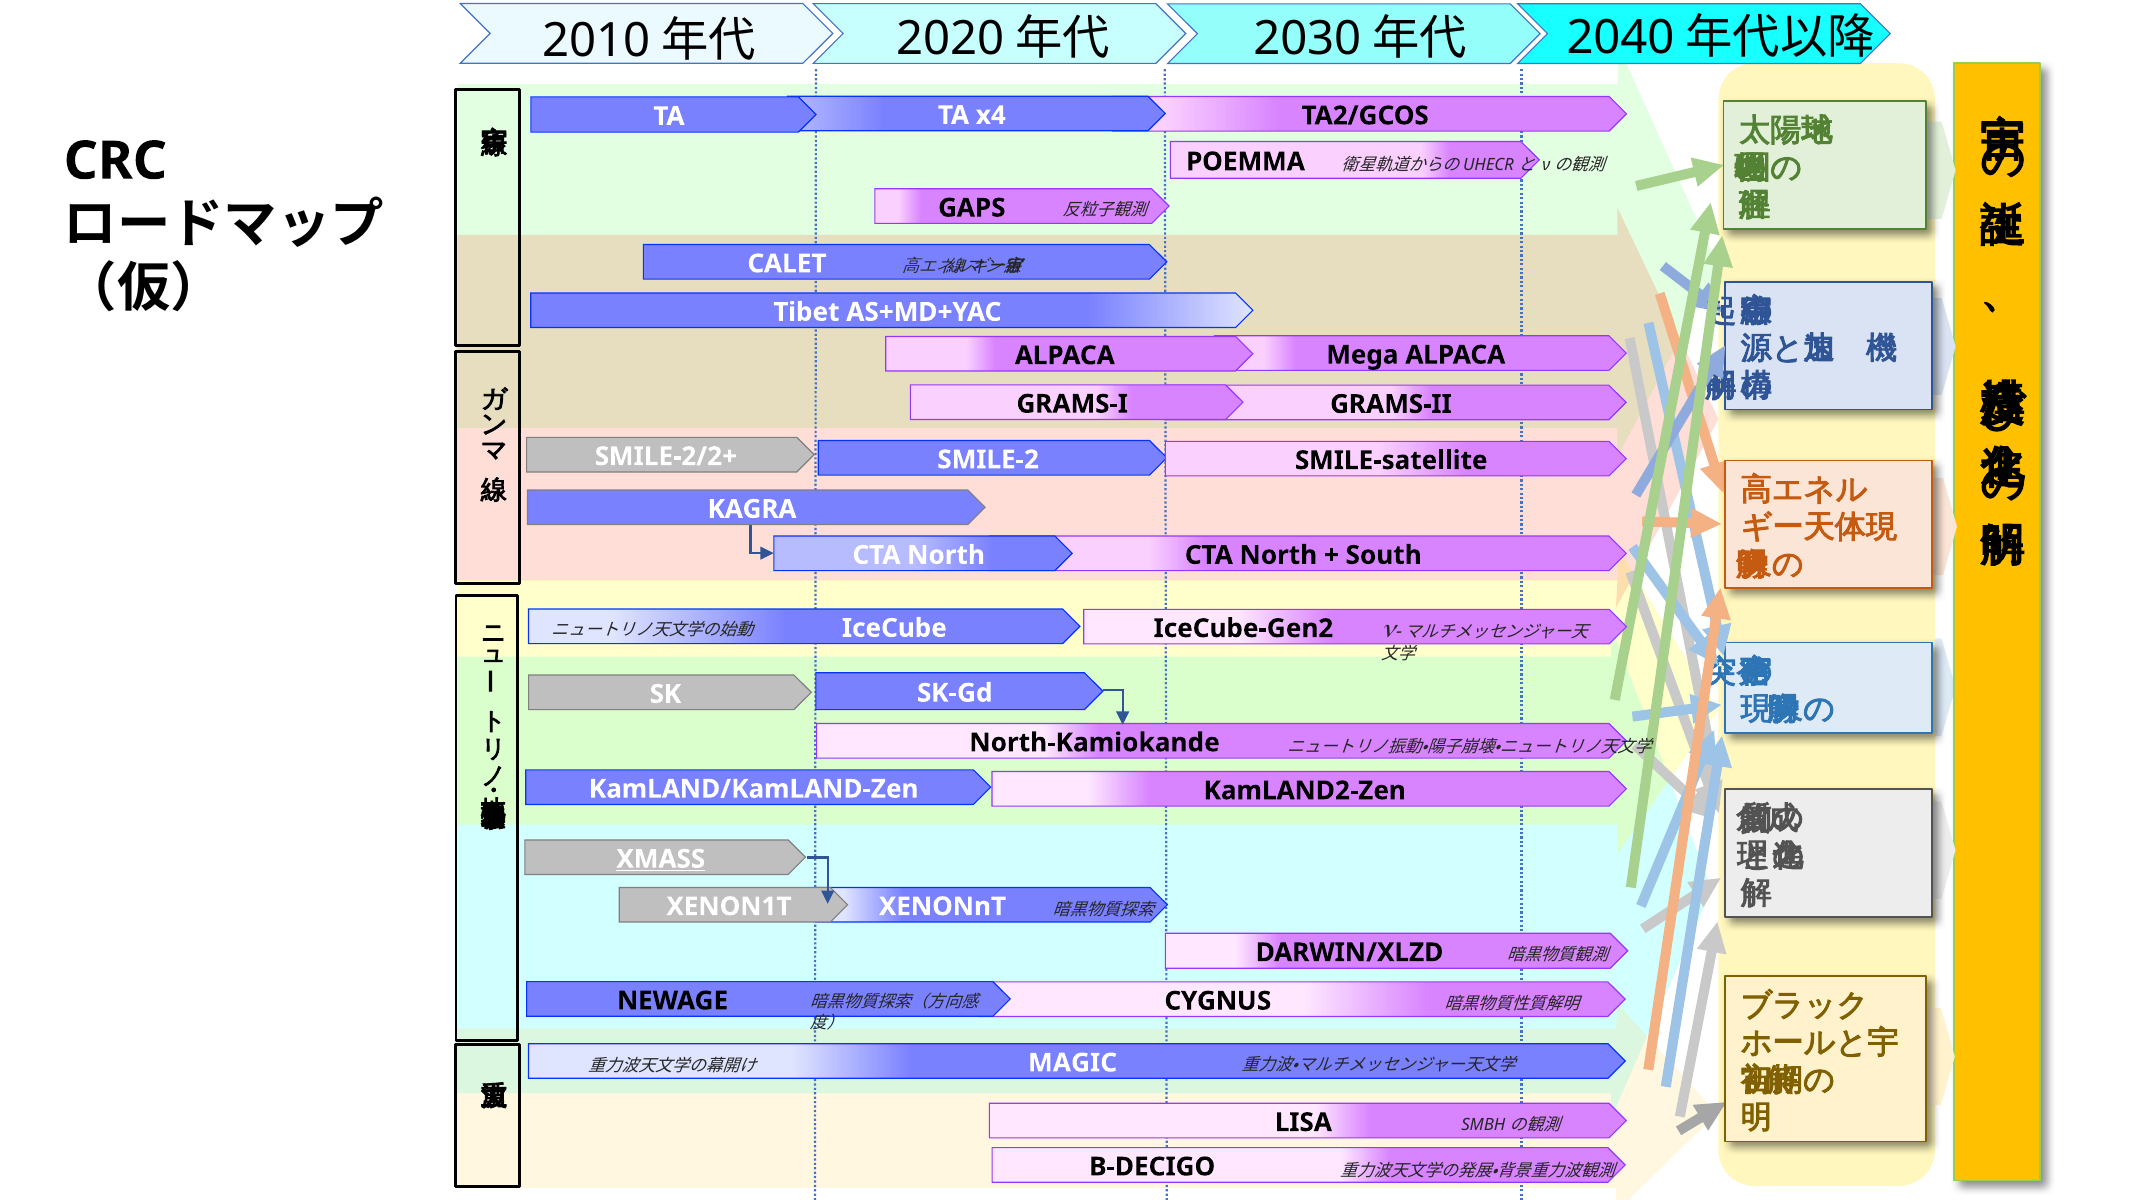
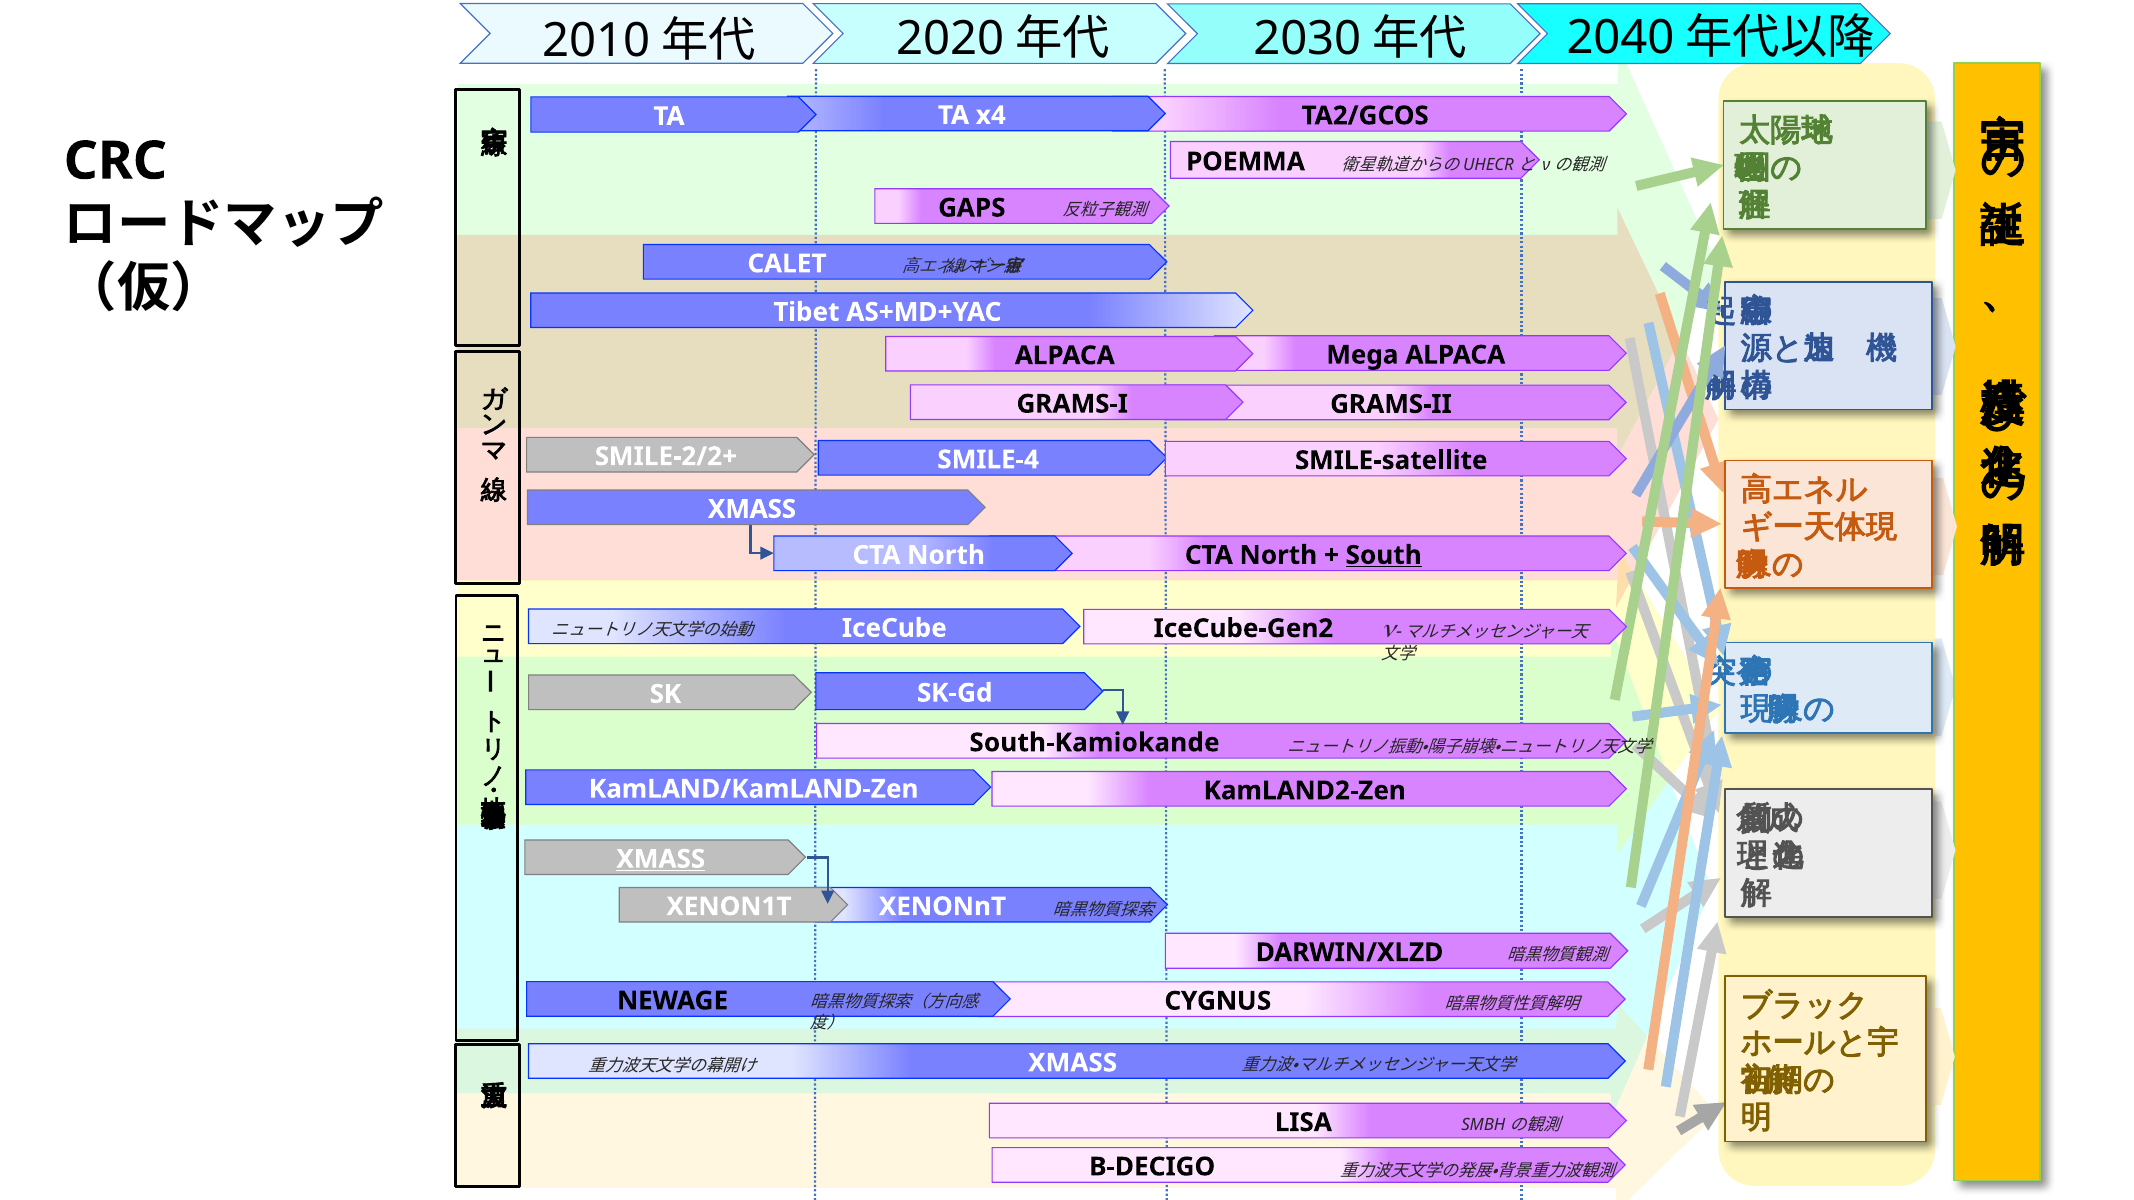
SMILE-2: SMILE-2 -> SMILE-4 (988, 460)
KAGRA: KAGRA -> XMASS (752, 509)
South underline: none -> present (1384, 555)
North-Kamiokande: North-Kamiokande -> South-Kamiokande (1094, 743)
MAGIC: MAGIC -> XMASS (1073, 1063)
